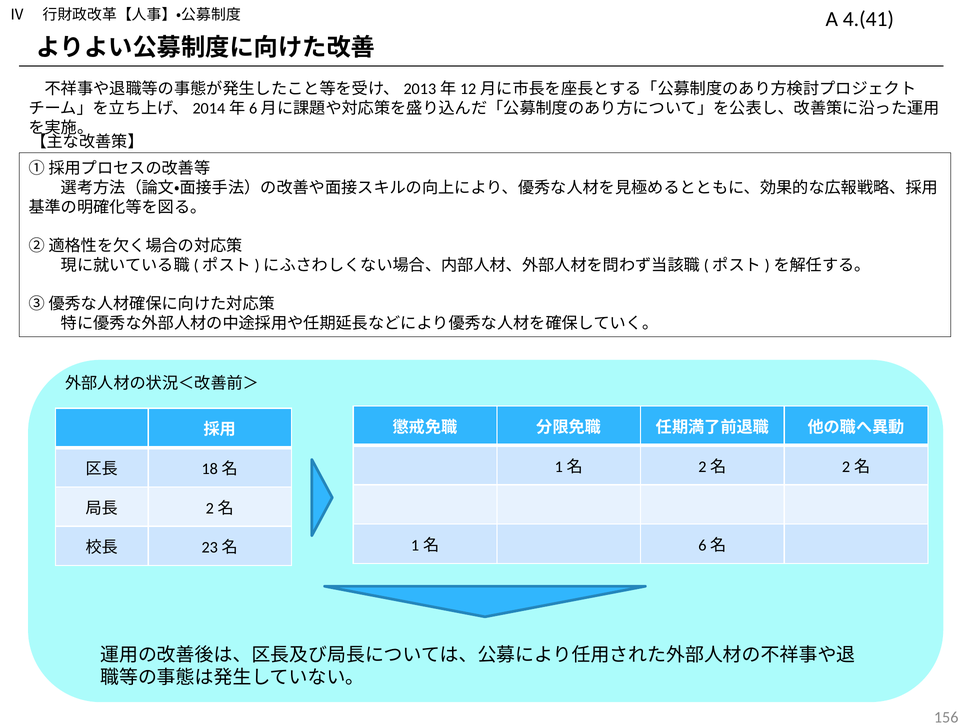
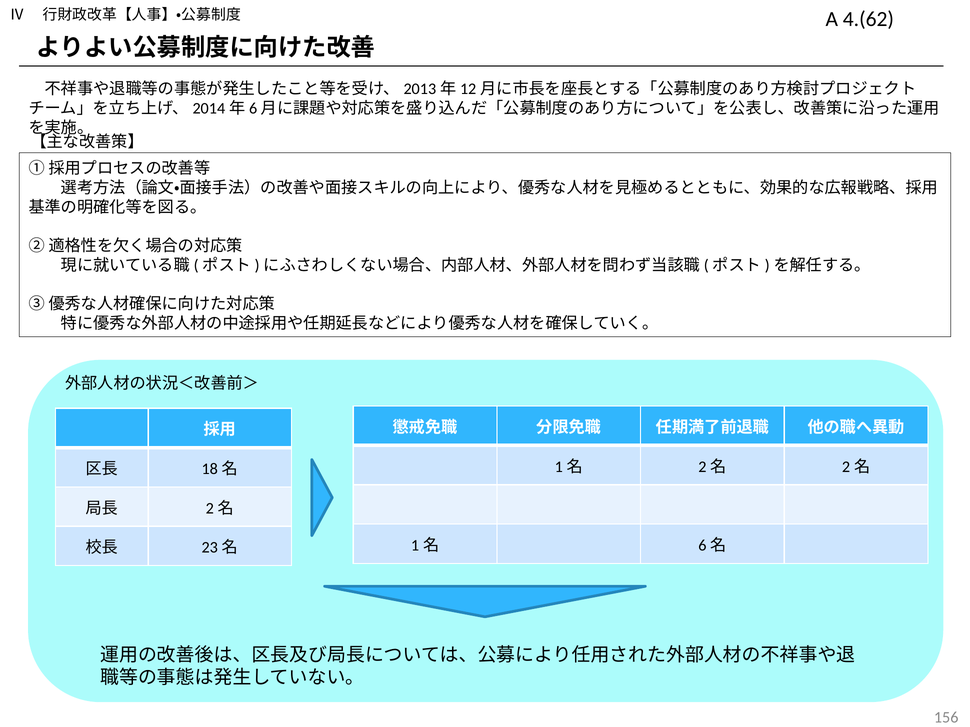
4.(41: 4.(41 -> 4.(62 (868, 19)
